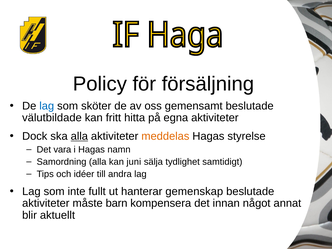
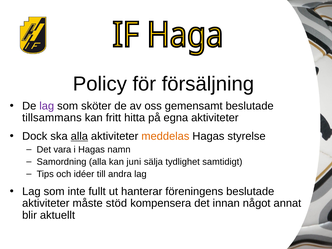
lag colour: blue -> purple (47, 106)
välutbildade: välutbildade -> tillsammans (52, 118)
gemenskap: gemenskap -> föreningens (194, 191)
barn: barn -> stöd (116, 203)
